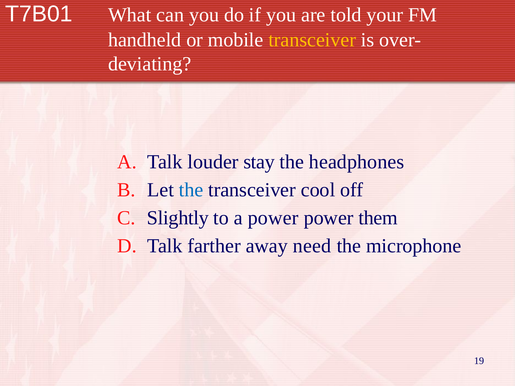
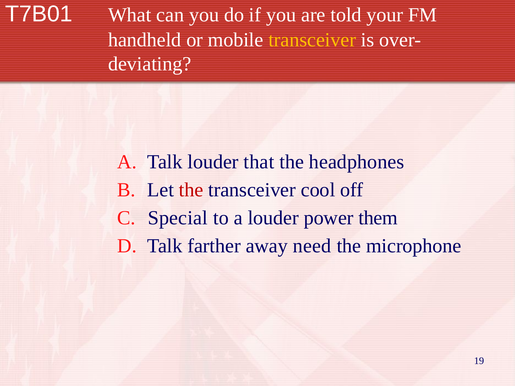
stay: stay -> that (259, 162)
the colour: blue -> red (191, 190)
Slightly: Slightly -> Special (178, 218)
a power: power -> louder (273, 218)
